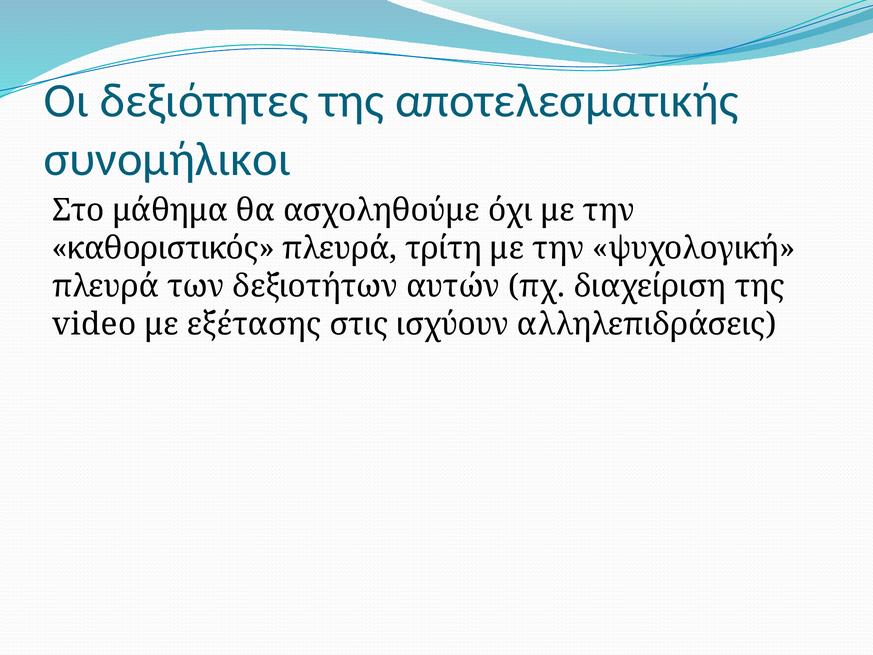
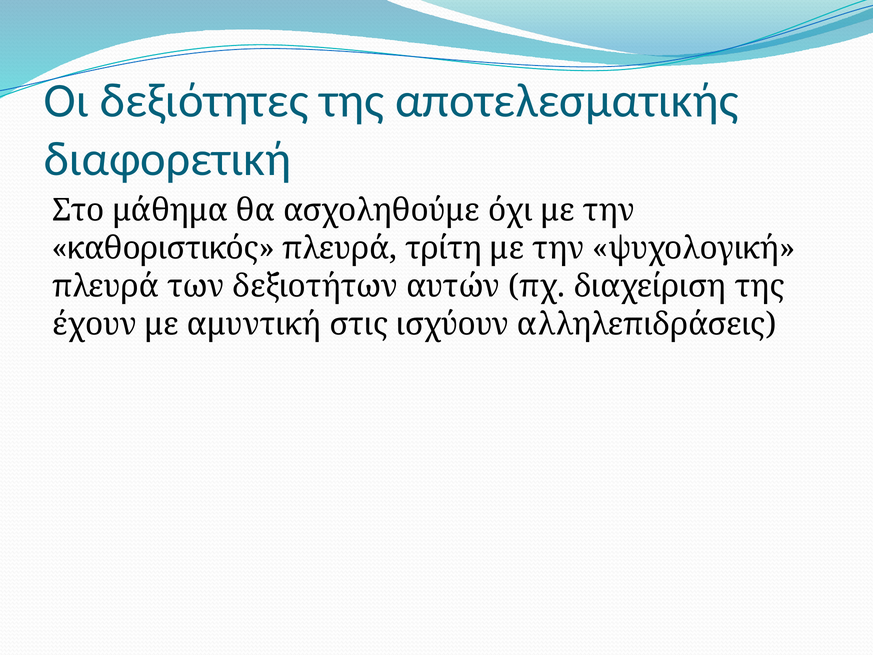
συνομήλικοι: συνομήλικοι -> διαφορετική (167, 159)
video: video -> έχουν (94, 324)
εξέτασης: εξέτασης -> αμυντική (254, 324)
